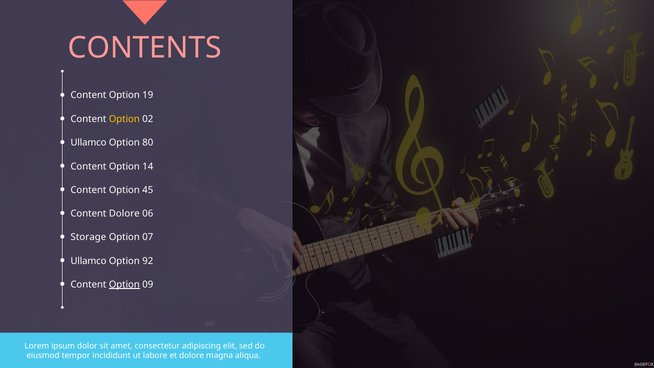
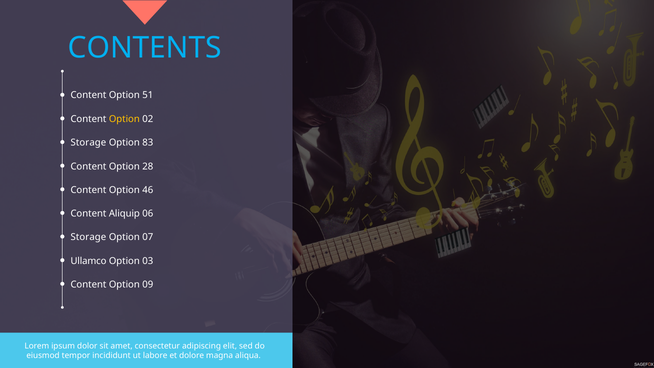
CONTENTS colour: pink -> light blue (145, 48)
19: 19 -> 51 (148, 95)
Ullamco: Ullamco -> Storage (88, 143)
80: 80 -> 83 (148, 143)
14: 14 -> 28 (148, 166)
45: 45 -> 46 (148, 190)
Content Dolore: Dolore -> Aliquip (124, 214)
92: 92 -> 03 (148, 261)
Option underline: present -> none (124, 284)
